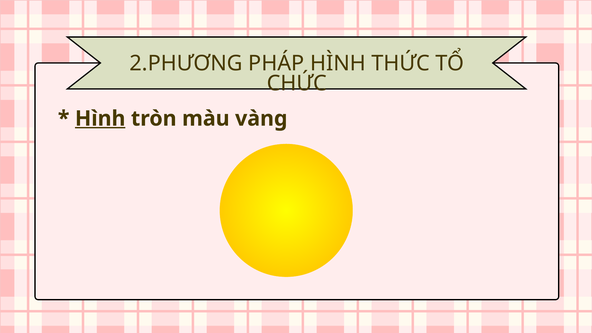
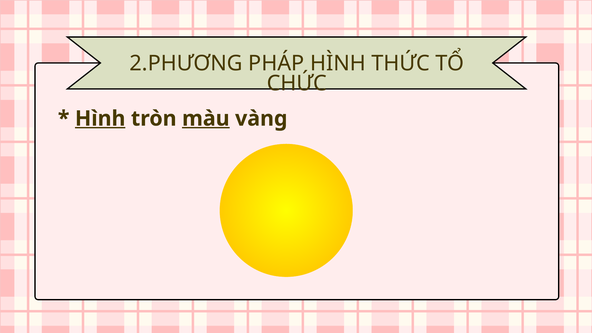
màu underline: none -> present (206, 119)
